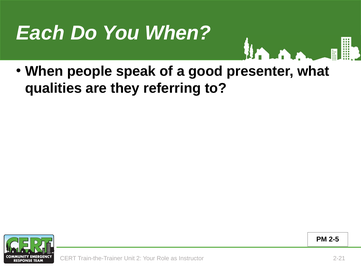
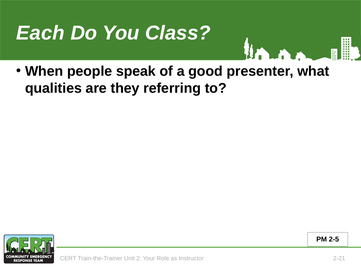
You When: When -> Class (178, 33)
